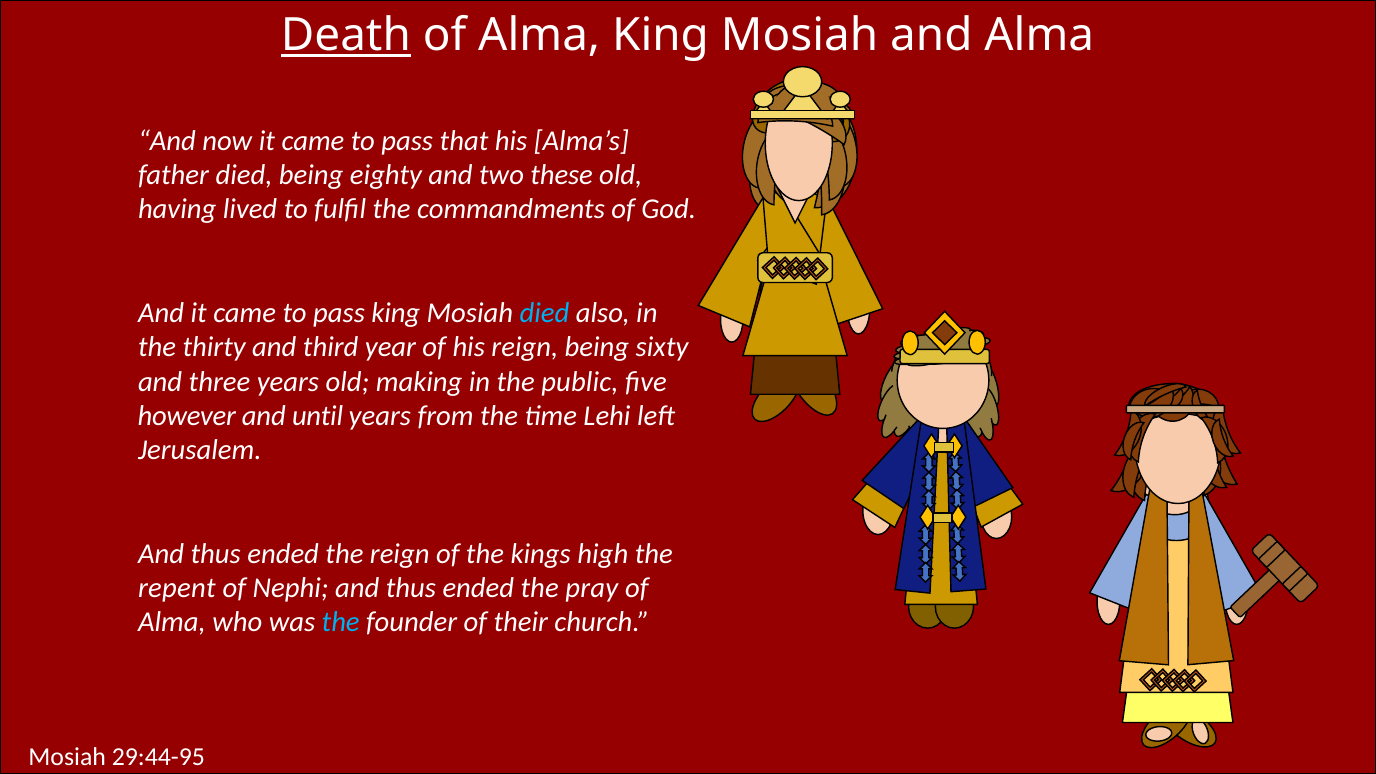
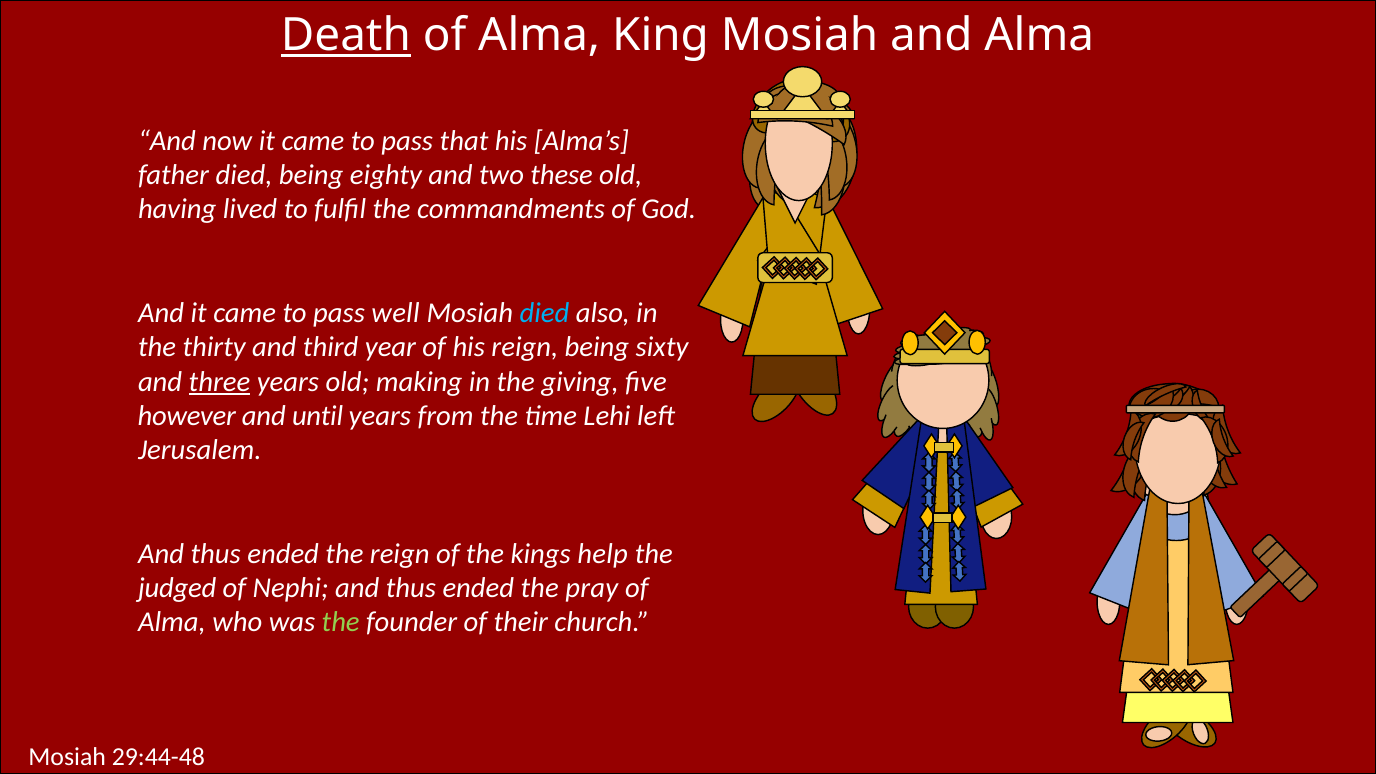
pass king: king -> well (396, 313)
three underline: none -> present (220, 382)
public: public -> giving (580, 382)
high: high -> help (603, 554)
repent: repent -> judged (177, 588)
the colour: light blue -> light green (341, 622)
29:44-95: 29:44-95 -> 29:44-48 (158, 757)
